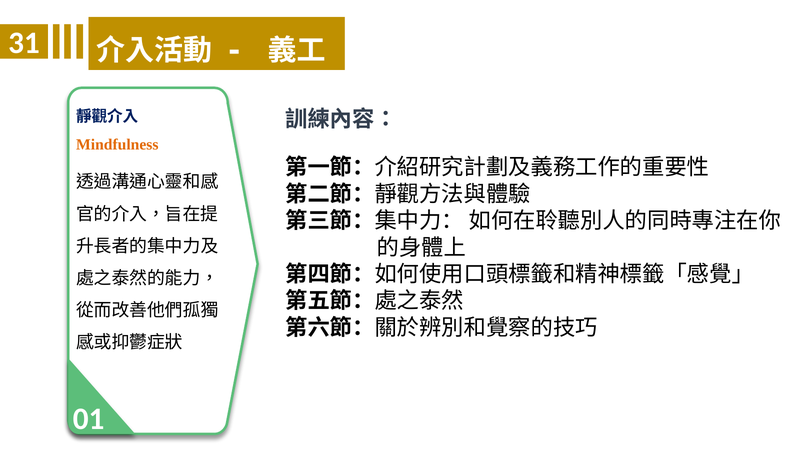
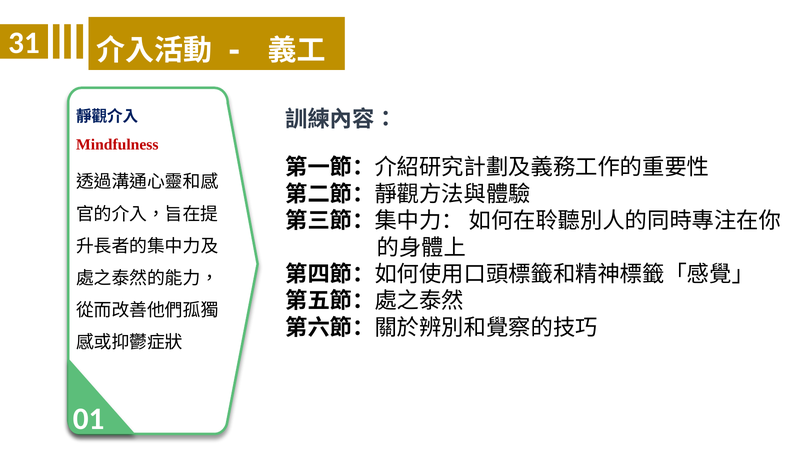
Mindfulness colour: orange -> red (117, 145)
